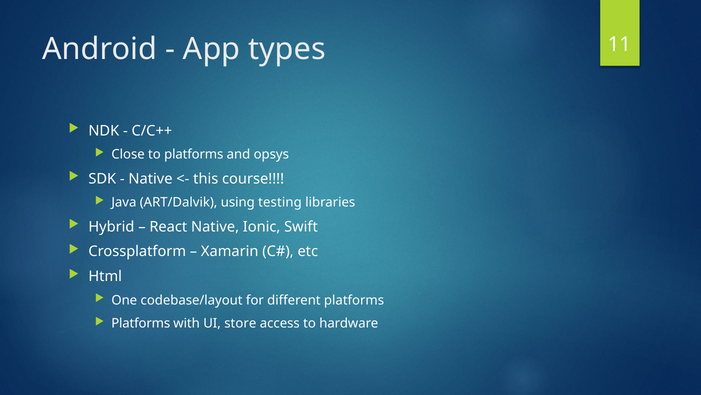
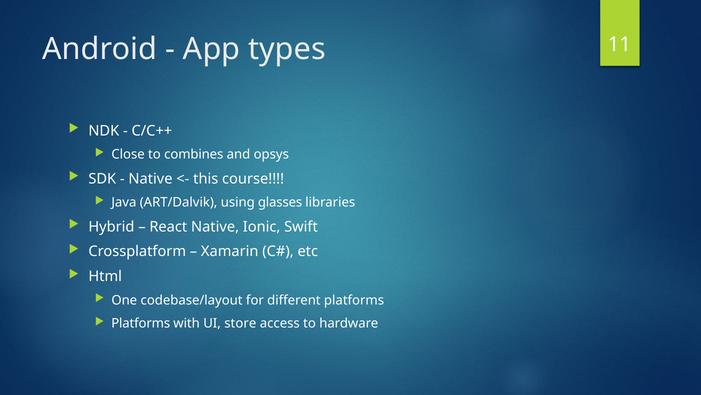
to platforms: platforms -> combines (194, 154)
testing: testing -> glasses (280, 202)
